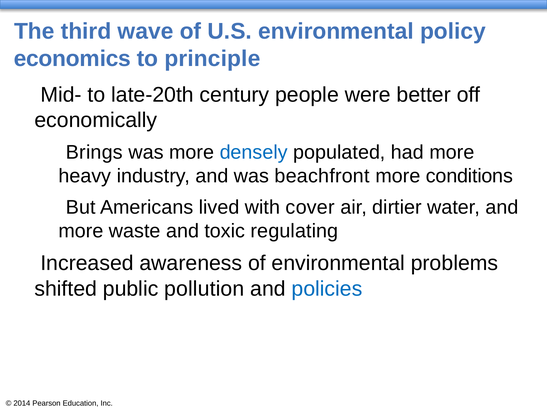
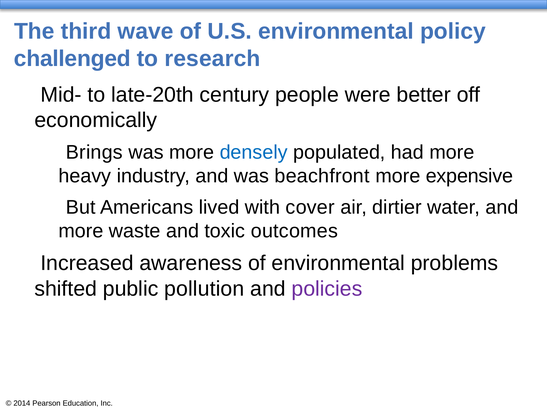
economics: economics -> challenged (72, 59)
principle: principle -> research (212, 59)
conditions: conditions -> expensive (469, 176)
regulating: regulating -> outcomes (294, 231)
policies colour: blue -> purple (327, 289)
